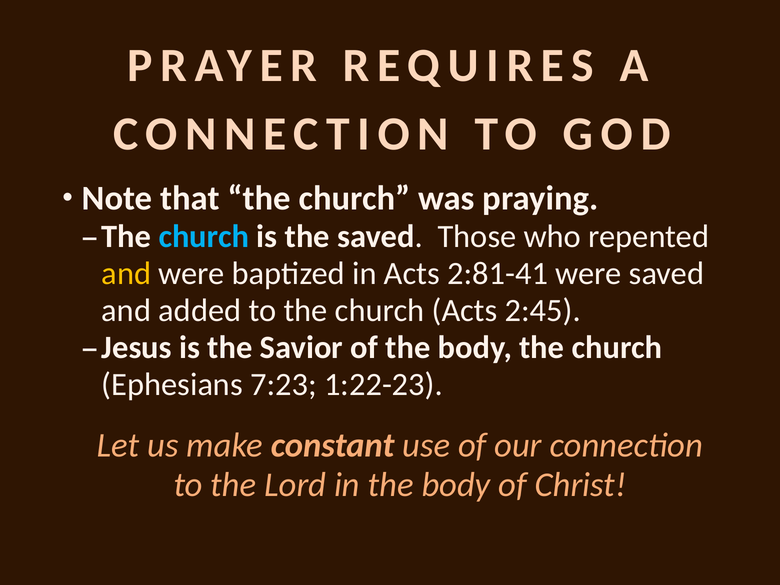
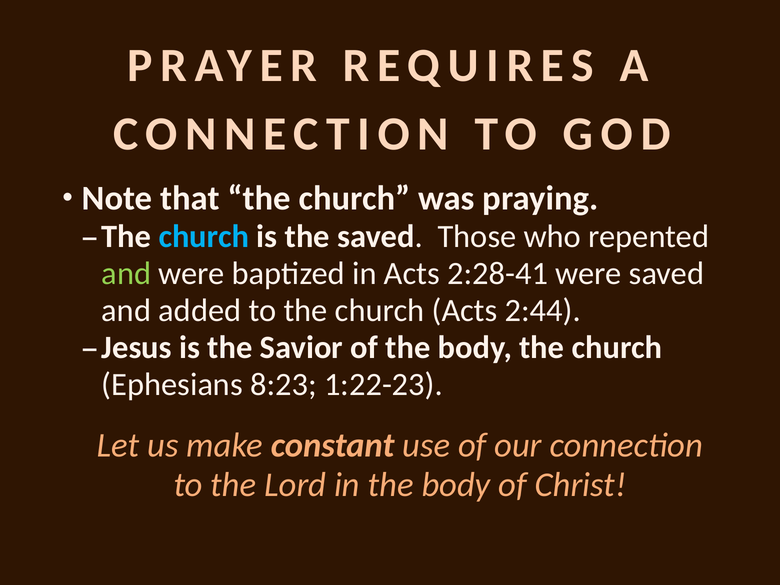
and colour: yellow -> light green (126, 273)
2:81-41: 2:81-41 -> 2:28-41 (498, 273)
2:45: 2:45 -> 2:44 (543, 311)
7:23: 7:23 -> 8:23 (283, 385)
